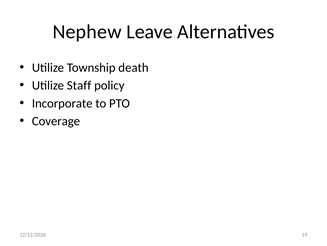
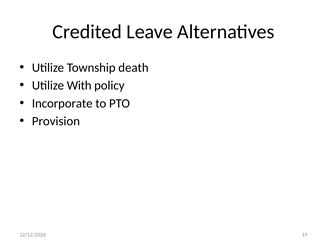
Nephew: Nephew -> Credited (87, 32)
Staff: Staff -> With (79, 85)
Coverage: Coverage -> Provision (56, 121)
